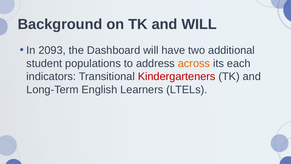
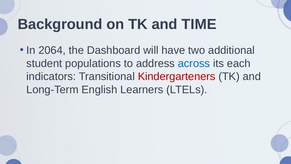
and WILL: WILL -> TIME (199, 24)
2093: 2093 -> 2064 (52, 50)
across colour: orange -> blue (194, 63)
